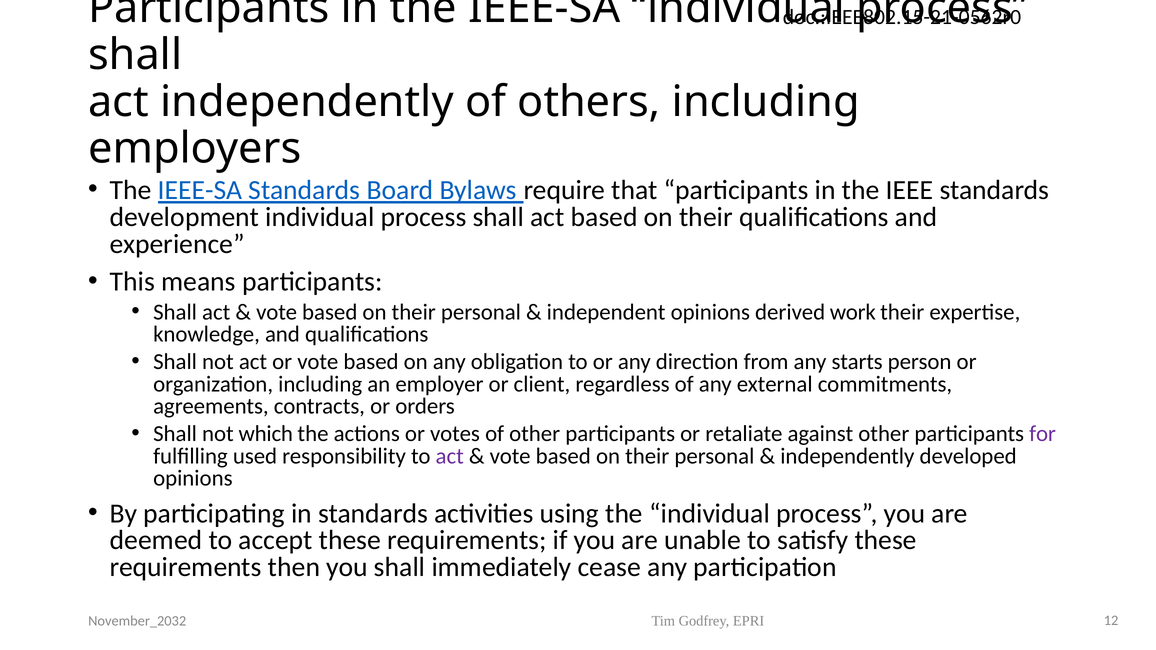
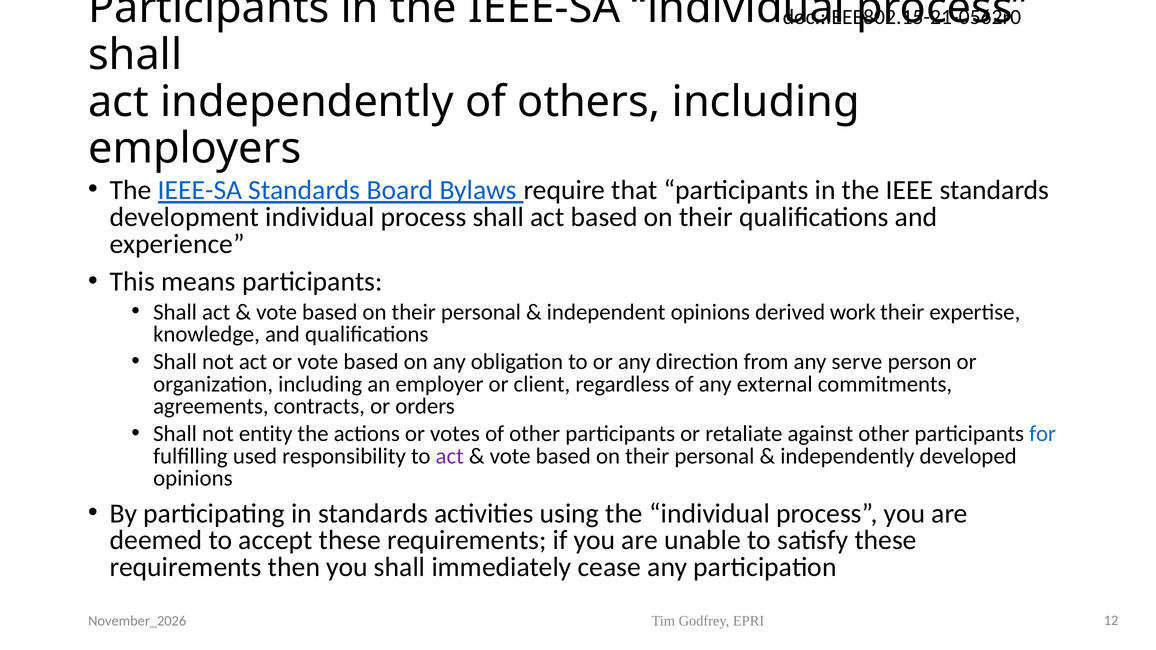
starts: starts -> serve (857, 362)
which: which -> entity (266, 434)
for colour: purple -> blue (1043, 434)
November_2032: November_2032 -> November_2026 (137, 621)
